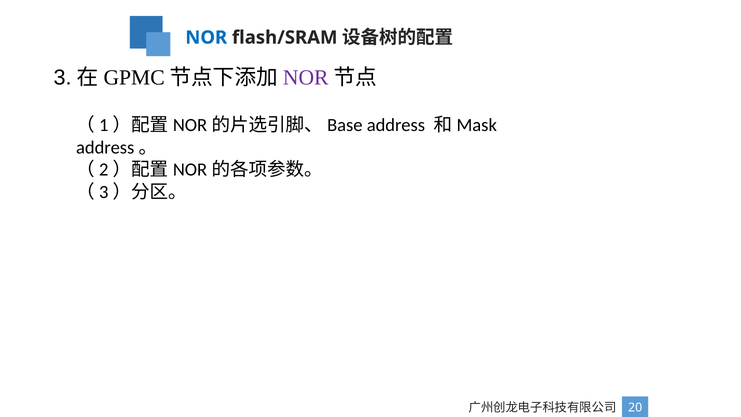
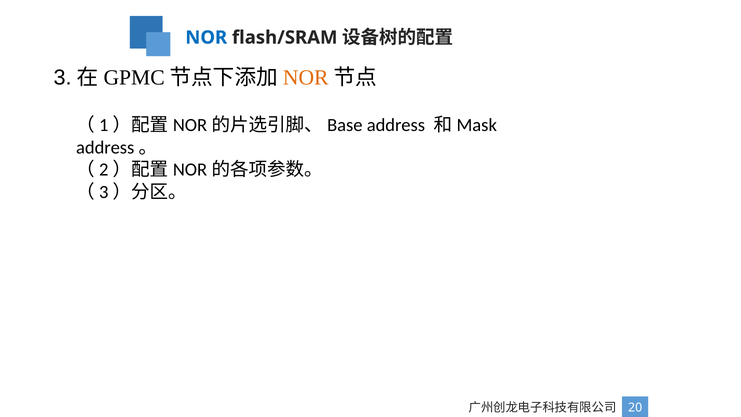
NOR colour: purple -> orange (306, 78)
